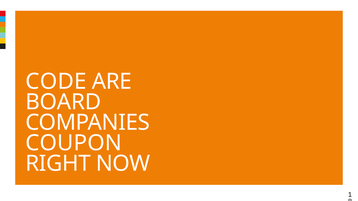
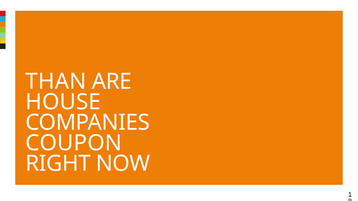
CODE: CODE -> THAN (56, 82)
BOARD: BOARD -> HOUSE (63, 102)
